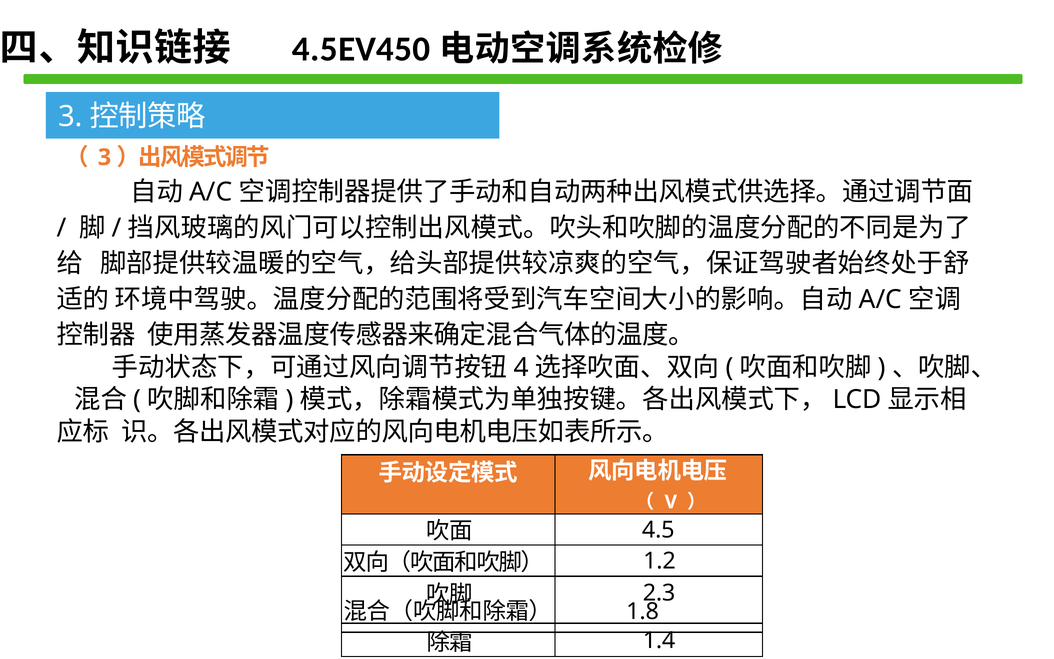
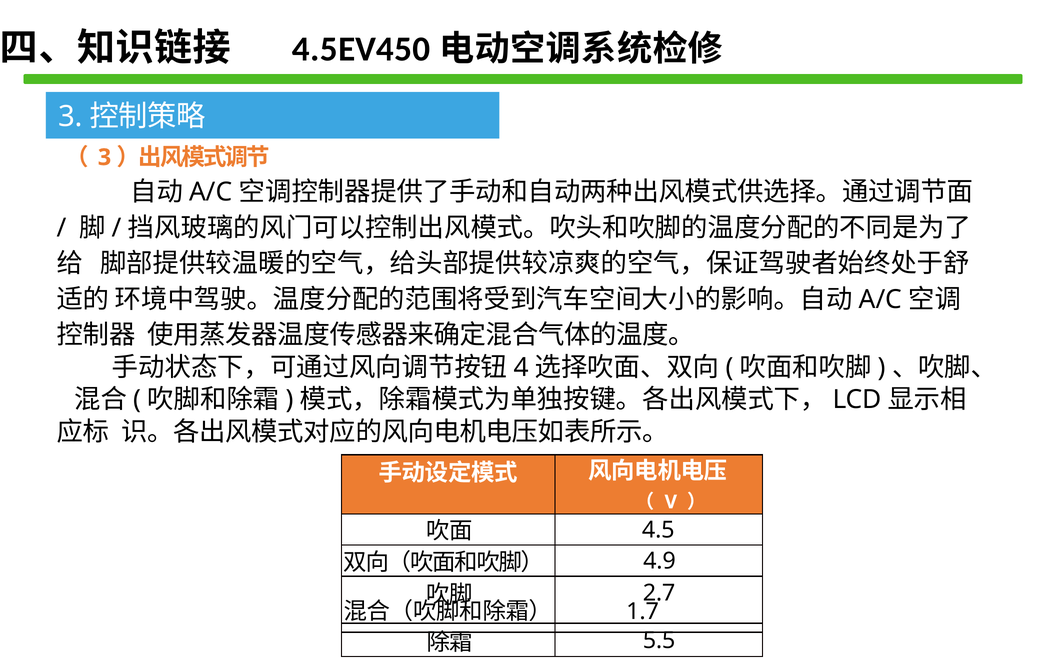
1.2: 1.2 -> 4.9 (659, 561)
2.3: 2.3 -> 2.7 (659, 593)
1.8: 1.8 -> 1.7 (643, 612)
1.4: 1.4 -> 5.5 (659, 641)
